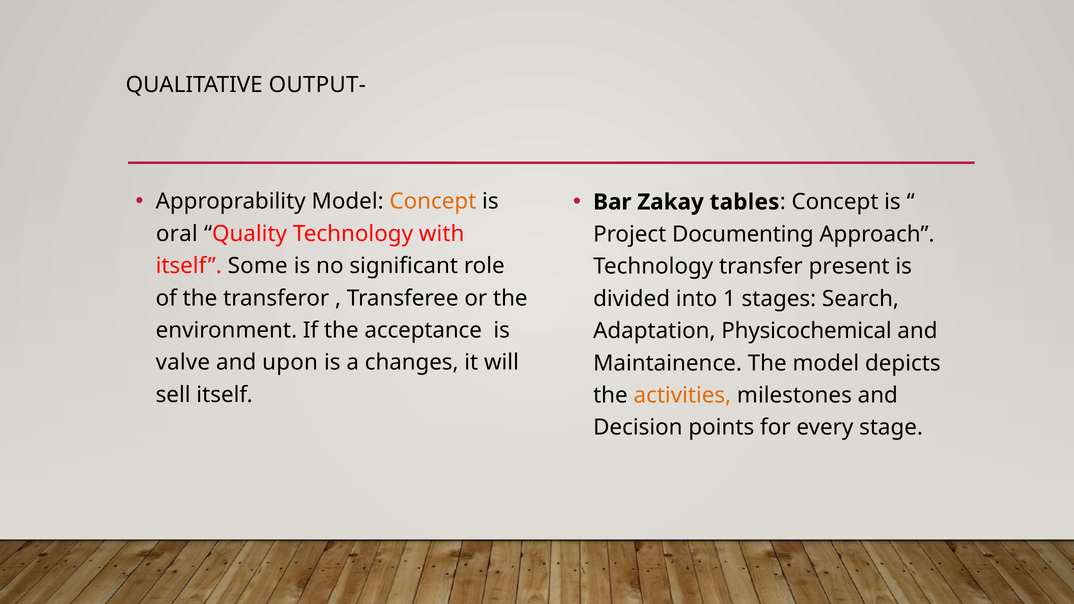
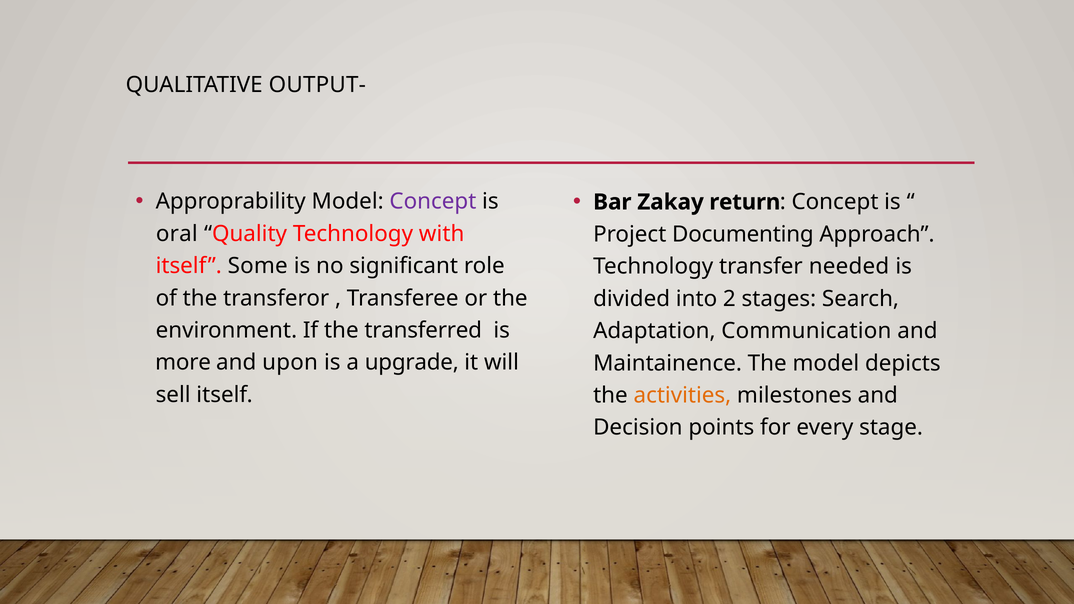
Concept colour: orange -> purple (433, 202)
tables: tables -> return (745, 202)
present: present -> needed (849, 267)
1: 1 -> 2 (729, 299)
acceptance: acceptance -> transferred (423, 330)
Physicochemical: Physicochemical -> Communication (806, 331)
valve: valve -> more (183, 363)
changes: changes -> upgrade (412, 363)
